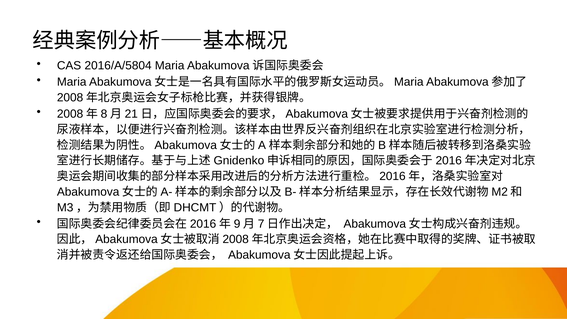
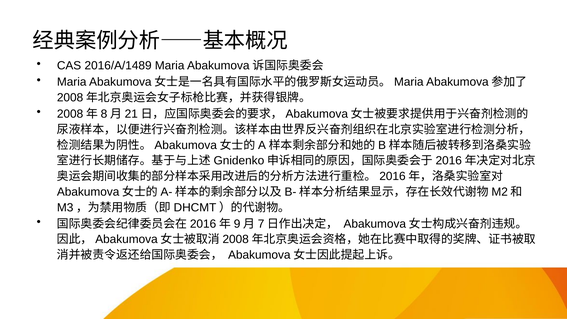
2016/A/5804: 2016/A/5804 -> 2016/A/1489 (118, 66)
